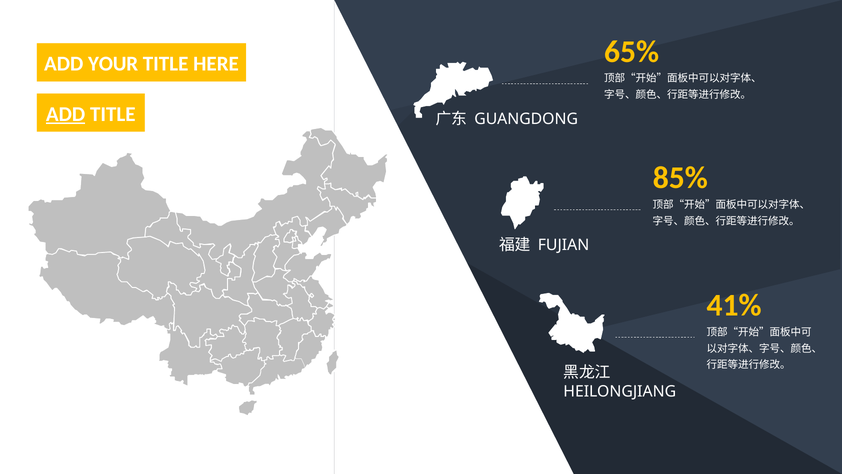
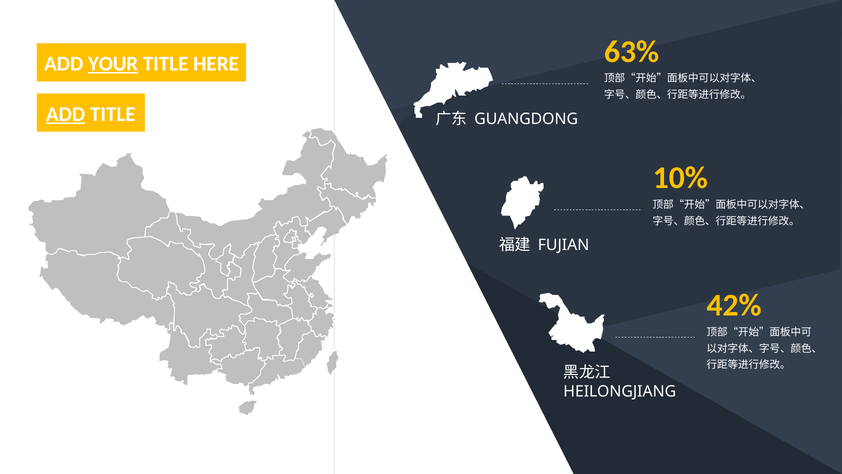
65%: 65% -> 63% (632, 52)
YOUR underline: none -> present (113, 64)
85%: 85% -> 10% (680, 178)
41%: 41% -> 42% (734, 305)
